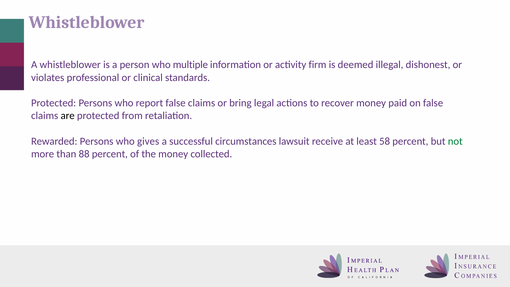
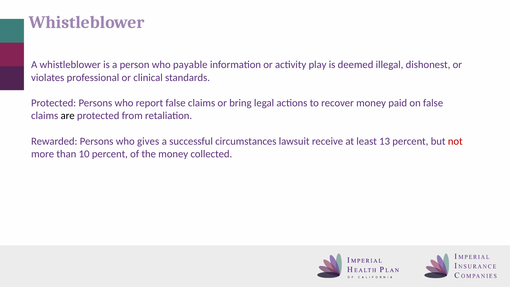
multiple: multiple -> payable (190, 65)
firm: firm -> play (318, 65)
58: 58 -> 13 (385, 141)
not colour: green -> red (455, 141)
88: 88 -> 10 (84, 154)
